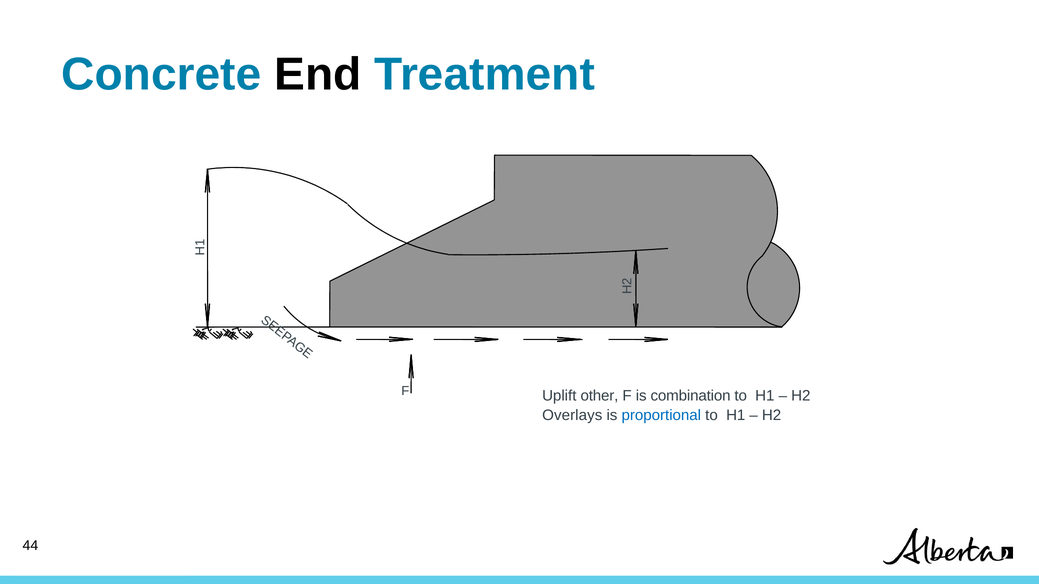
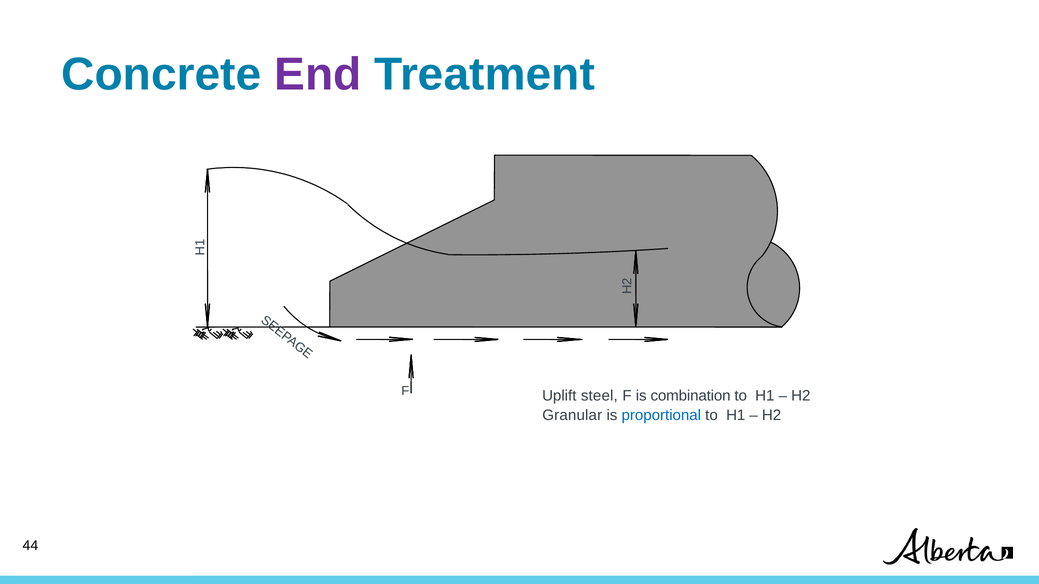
End colour: black -> purple (318, 75)
other: other -> steel (599, 396)
Overlays: Overlays -> Granular (572, 416)
